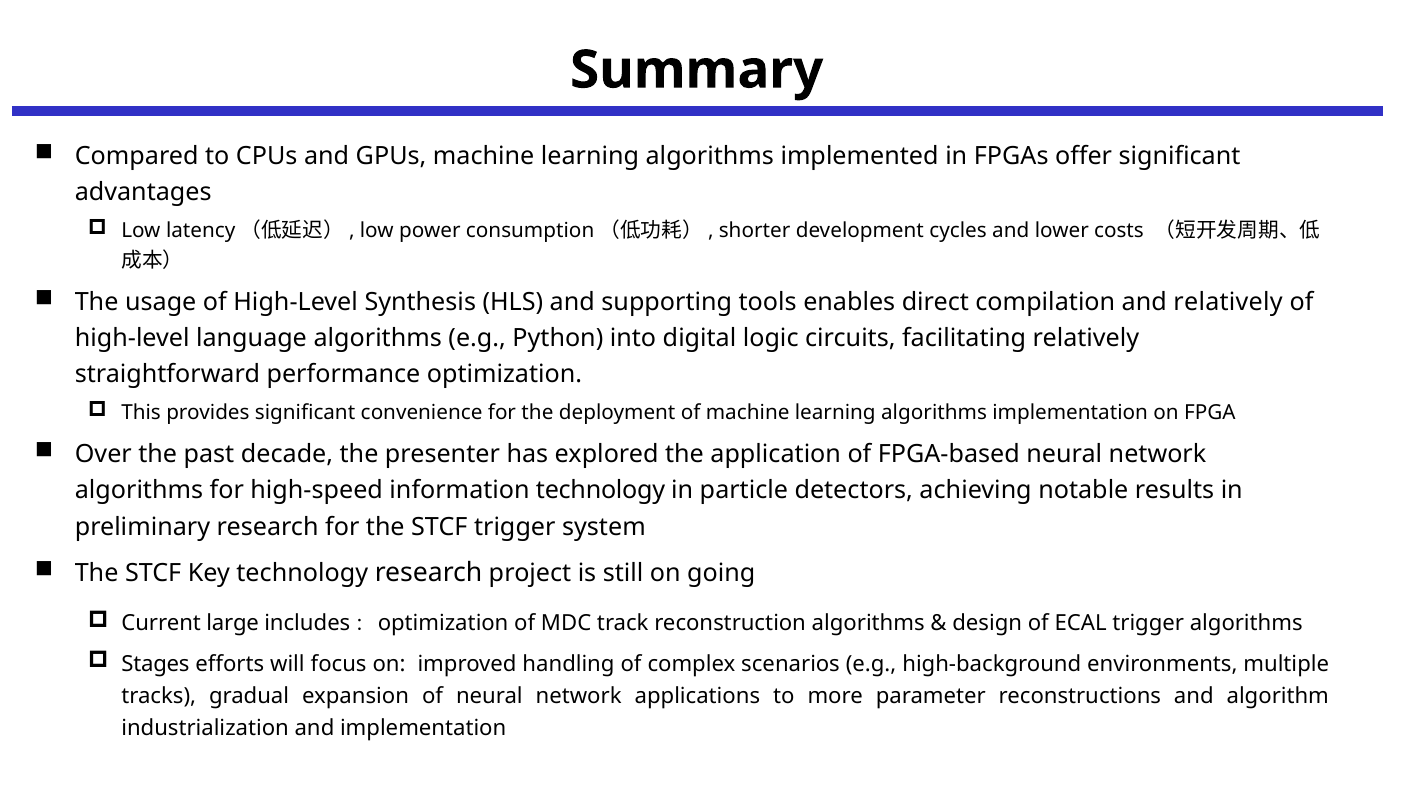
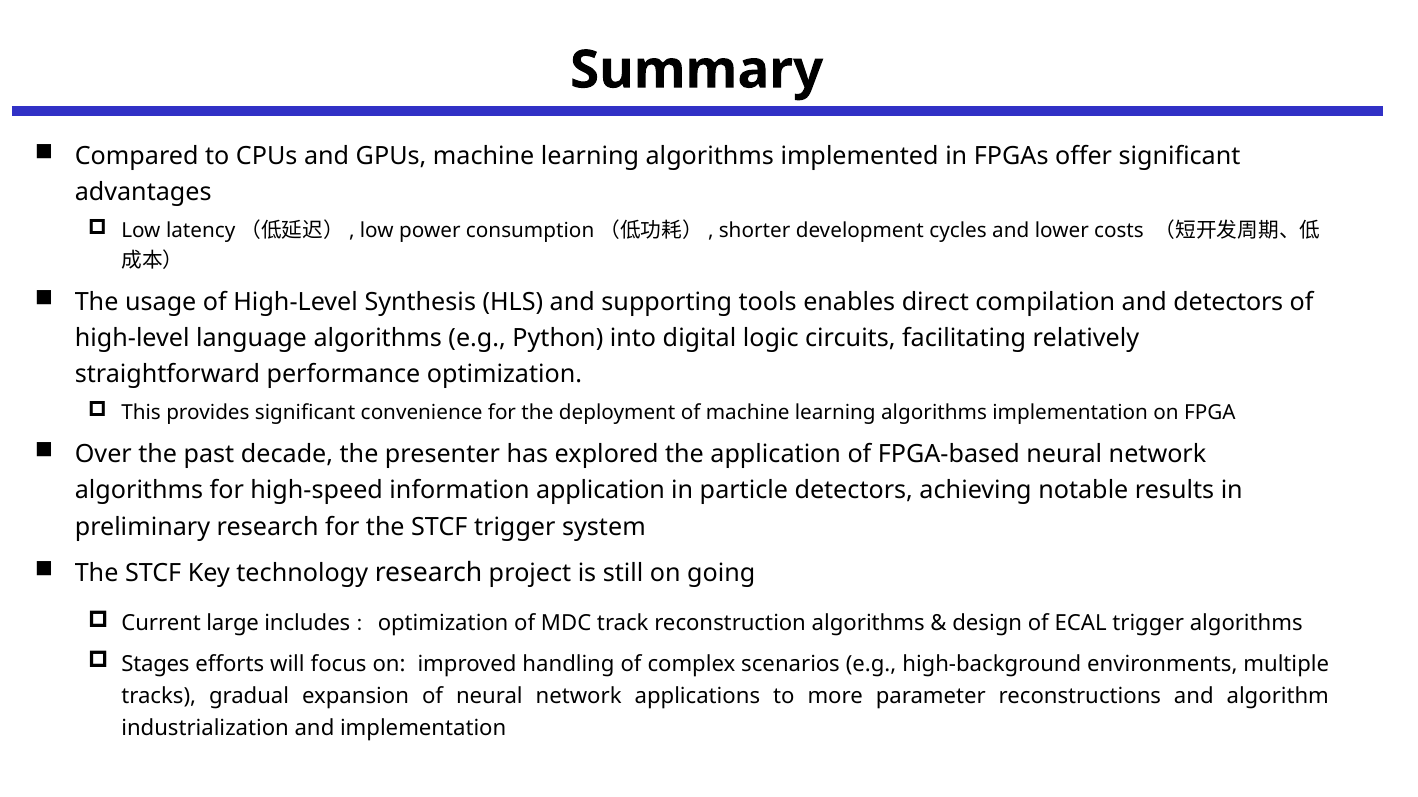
and relatively: relatively -> detectors (1228, 302)
information technology: technology -> application (601, 491)
